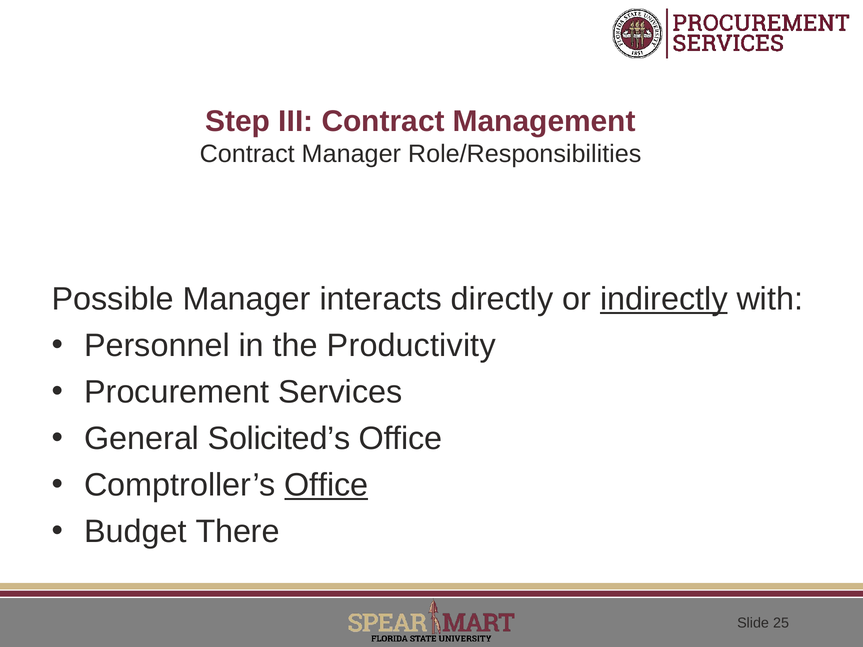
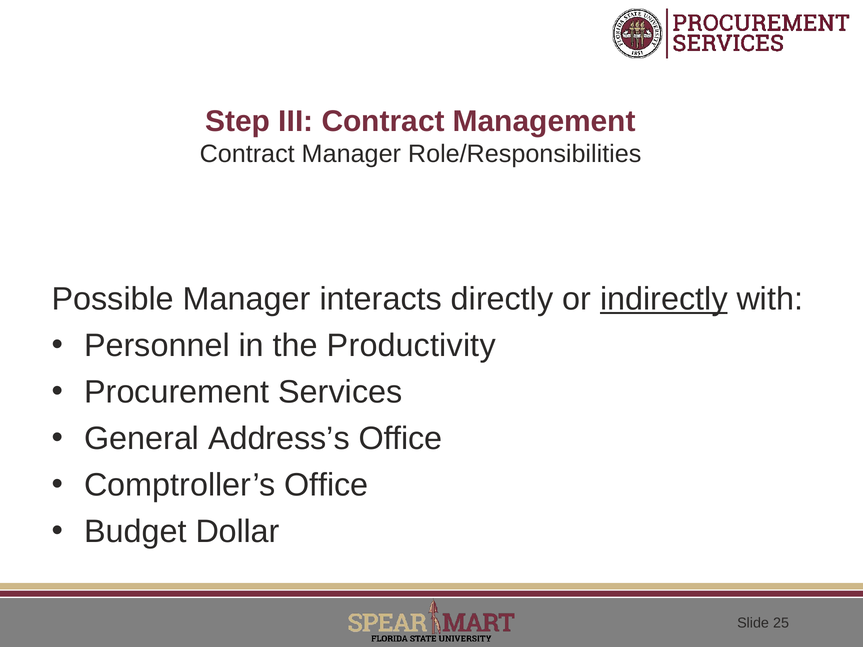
Solicited’s: Solicited’s -> Address’s (279, 439)
Office underline: present -> none (326, 485)
There: There -> Dollar (238, 532)
